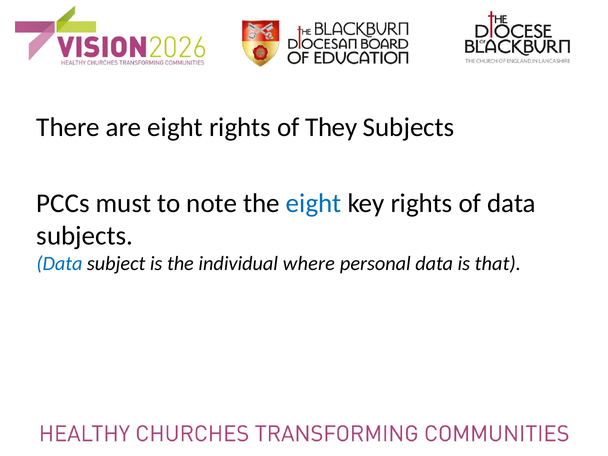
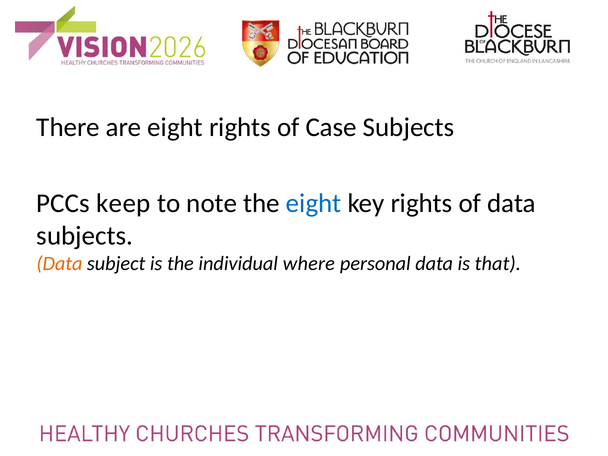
They: They -> Case (331, 128)
must: must -> keep (123, 203)
Data colour: blue -> orange (59, 264)
